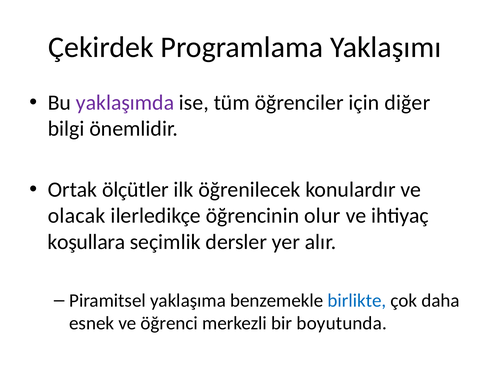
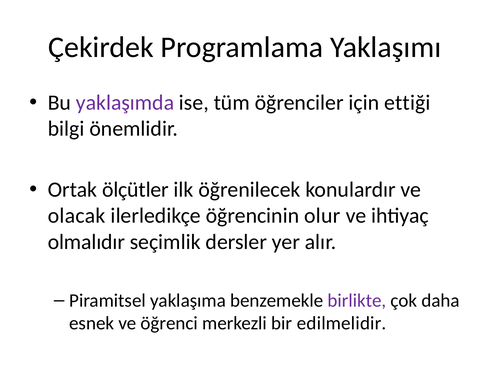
diğer: diğer -> ettiği (407, 103)
koşullara: koşullara -> olmalıdır (86, 242)
birlikte colour: blue -> purple (357, 301)
boyutunda: boyutunda -> edilmelidir (342, 324)
